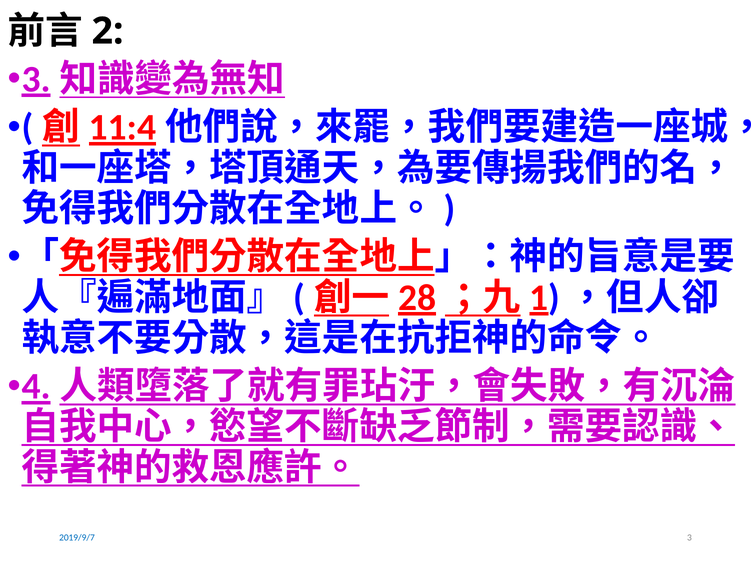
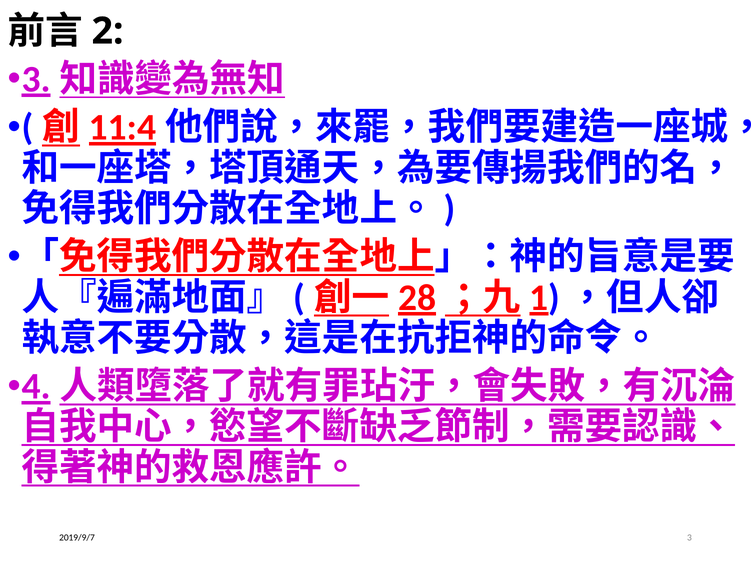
2019/9/7 colour: blue -> black (77, 538)
